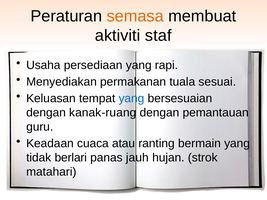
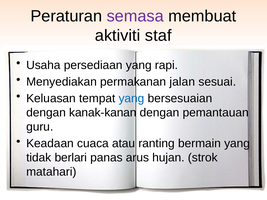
semasa colour: orange -> purple (135, 16)
tuala: tuala -> jalan (182, 82)
kanak-ruang: kanak-ruang -> kanak-kanan (103, 113)
jauh: jauh -> arus (137, 158)
